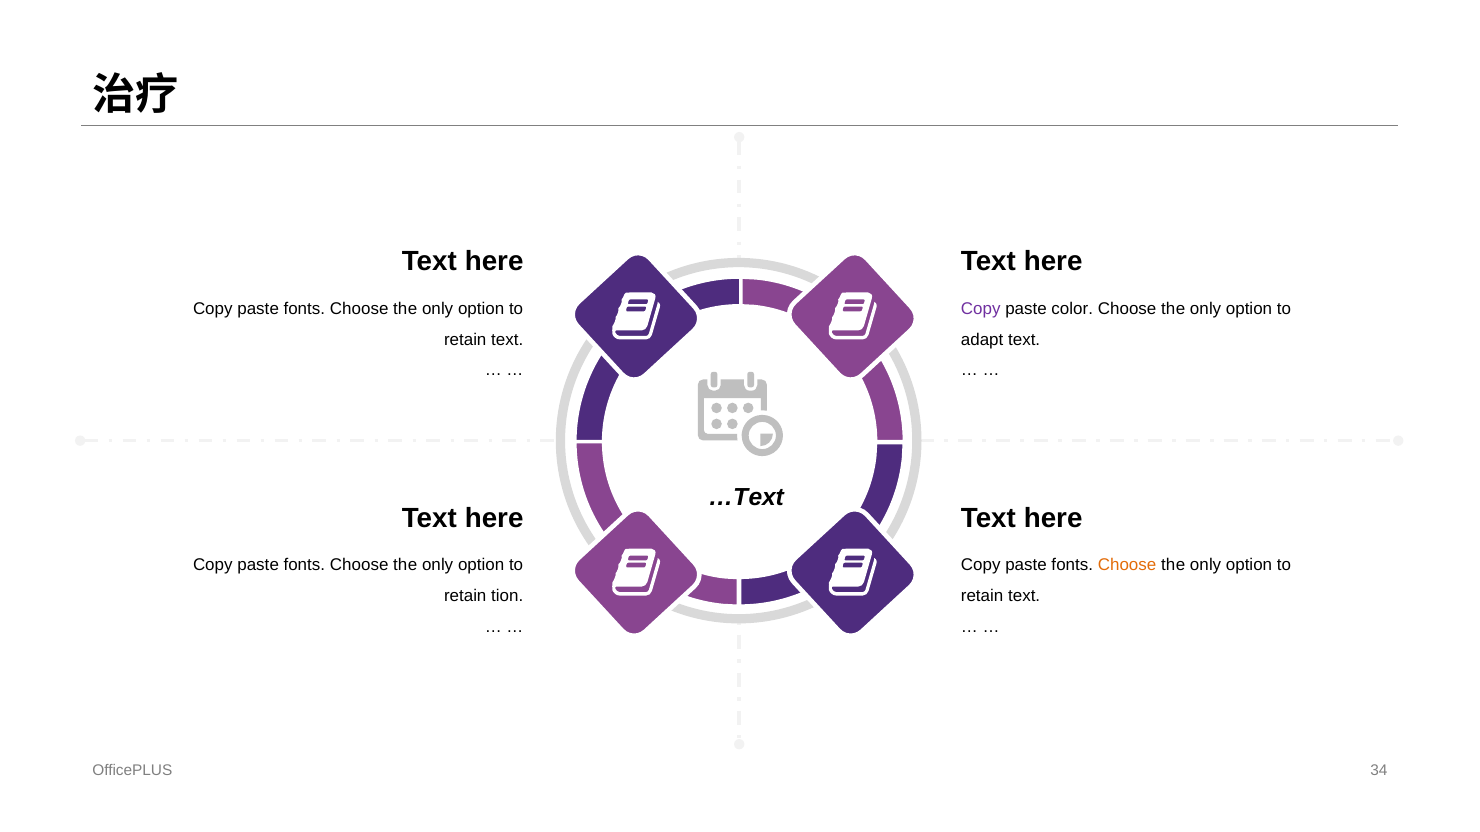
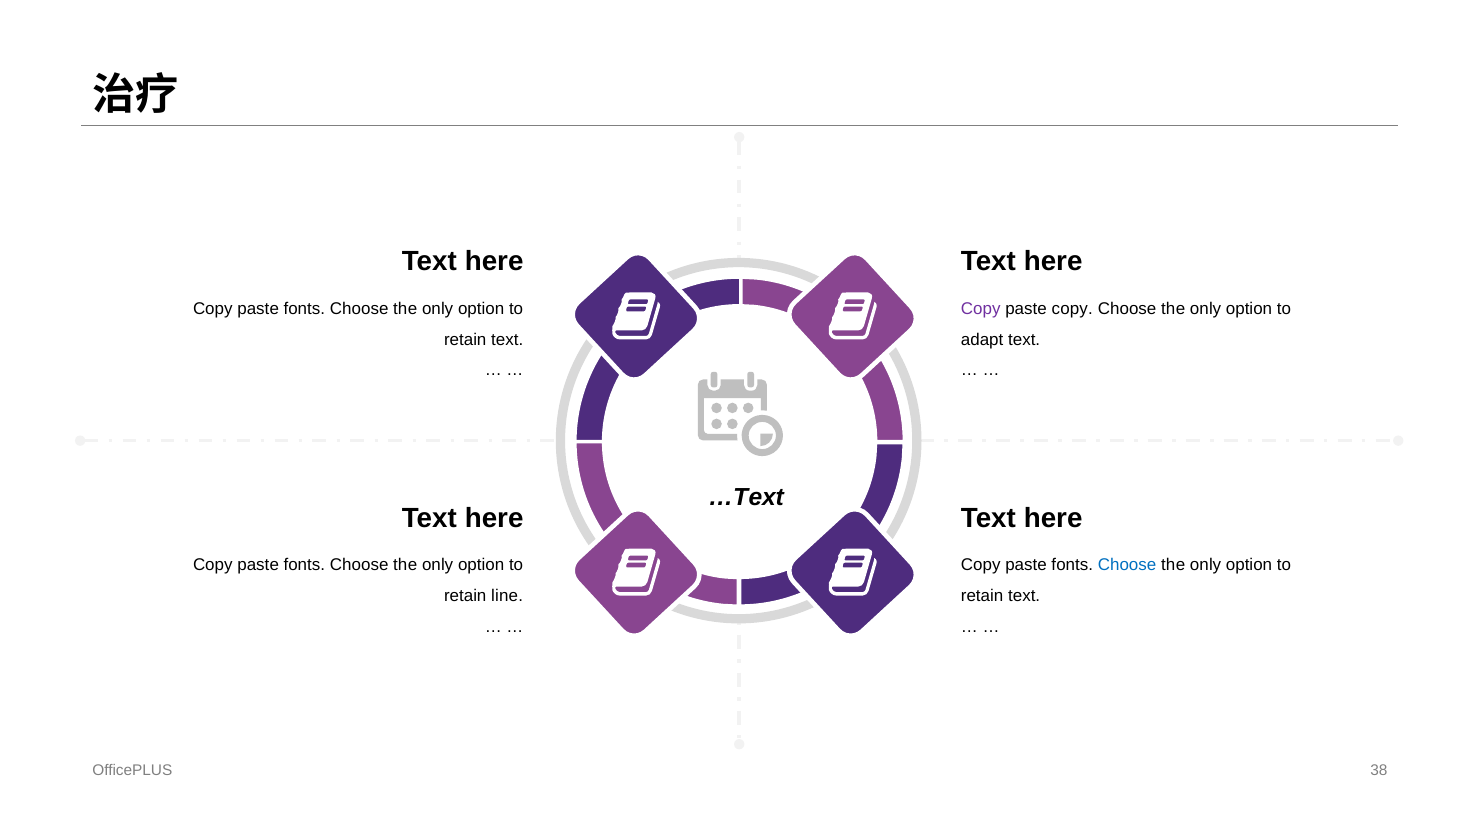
paste color: color -> copy (1072, 309)
Choose colour: orange -> blue (1127, 566)
tion: tion -> line (507, 596)
34: 34 -> 38 (1379, 771)
